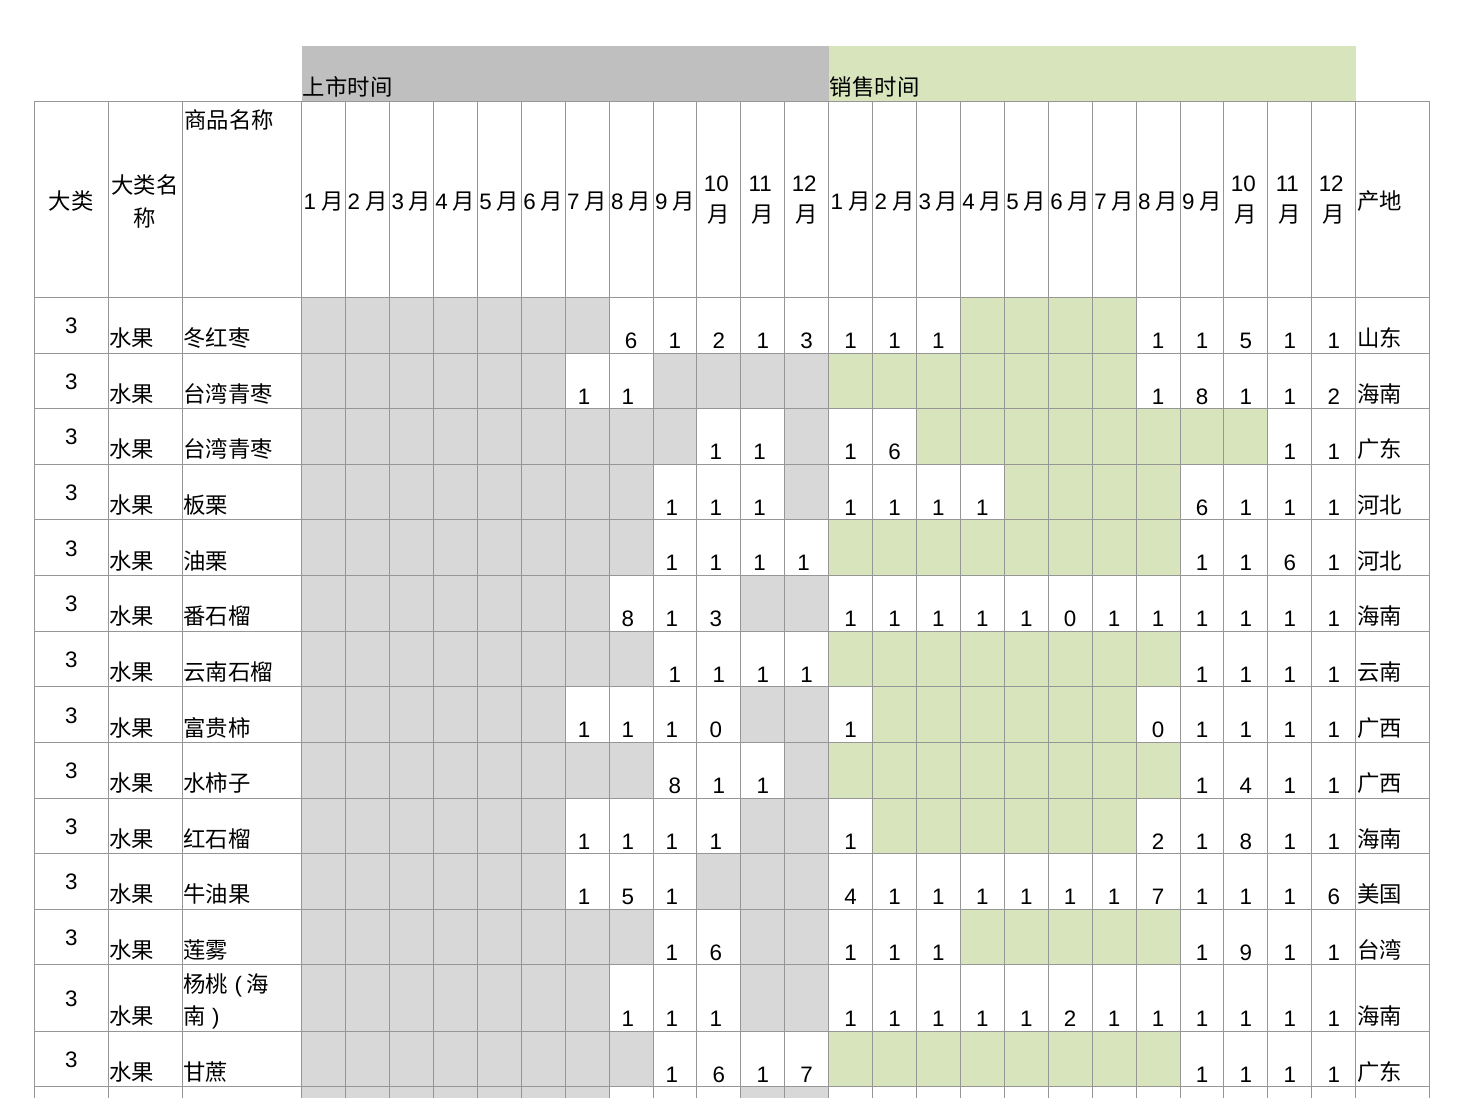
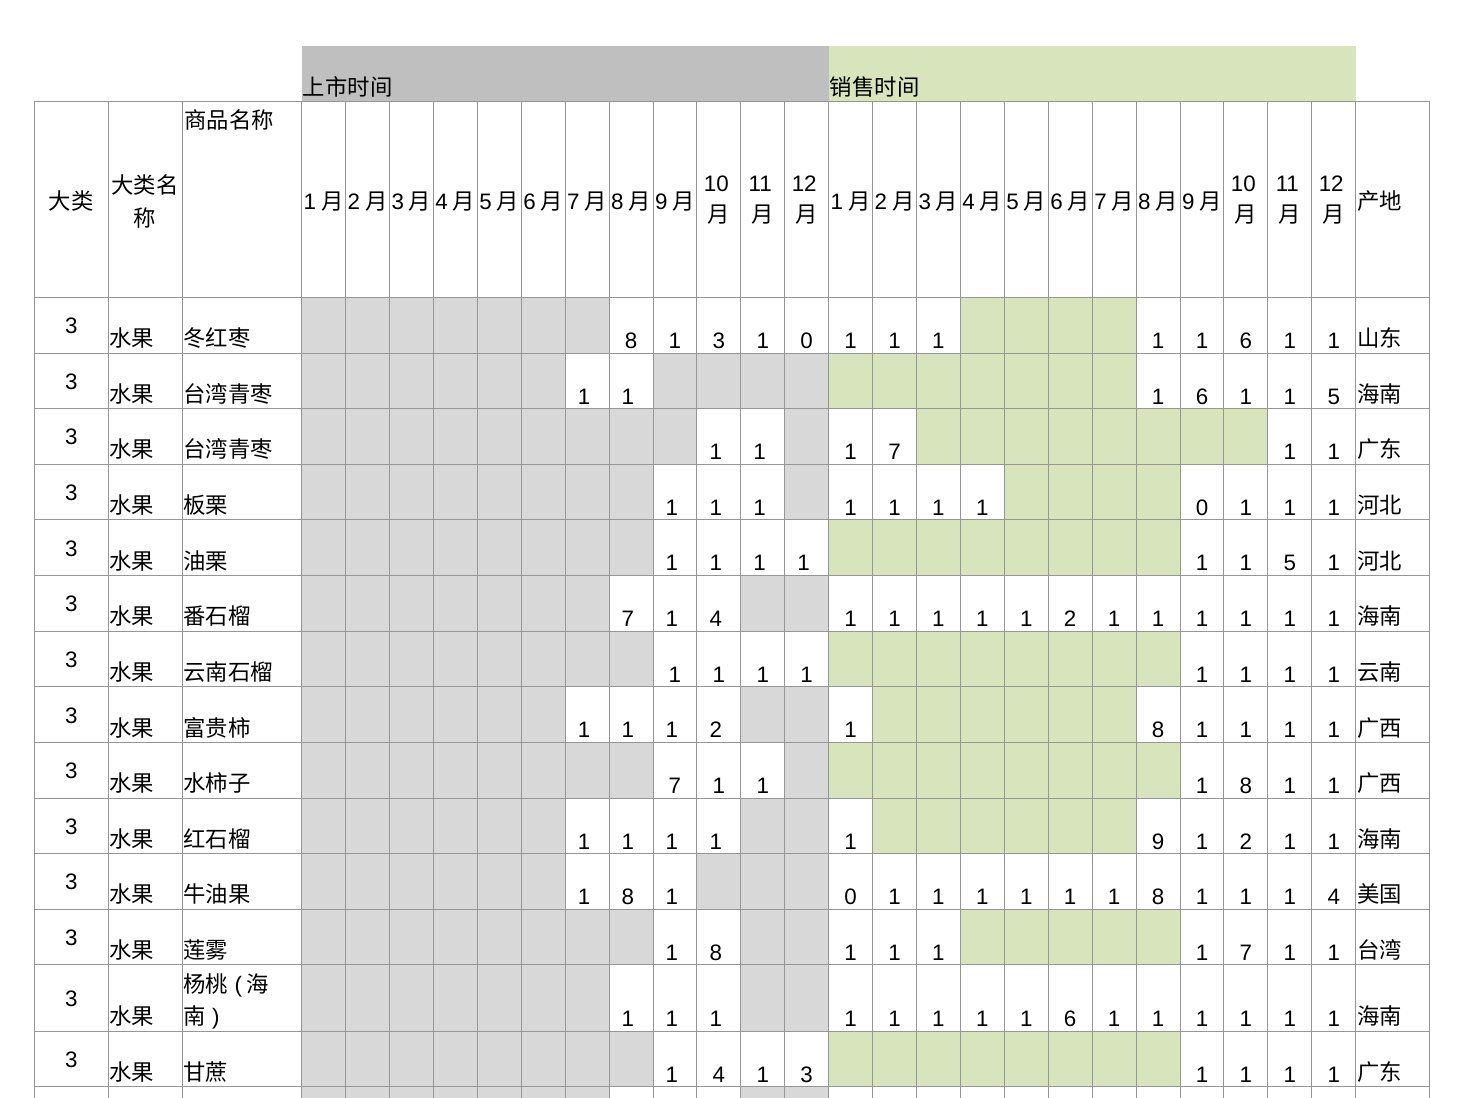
6: 6 -> 8 (631, 341)
2: 2 -> 3 (719, 341)
3: 3 -> 0 (807, 341)
5: 5 -> 6 (1246, 341)
8: 8 -> 6 (1202, 397)
2: 2 -> 5 (1334, 397)
6: 6 -> 7 (895, 452)
6: 6 -> 0 (1202, 508)
6: 6 -> 5 (1290, 564)
8: 8 -> 7 (628, 619)
3: 3 -> 4 (716, 619)
0: 0 -> 2 (1070, 619)
0: 0 -> 2 (716, 730)
0: 0 -> 8 (1158, 730)
8: 8 -> 7 (675, 786)
4: 4 -> 8 (1246, 786)
2: 2 -> 9 (1158, 842)
8: 8 -> 2 (1246, 842)
5: 5 -> 8 (628, 897)
4: 4 -> 0 (851, 897)
7: 7 -> 8 (1158, 897)
6: 6 -> 4 (1334, 897)
6: 6 -> 8 (716, 953)
9: 9 -> 7 (1246, 953)
2: 2 -> 6 (1070, 1019)
6: 6 -> 4 (719, 1075)
7: 7 -> 3 (807, 1075)
